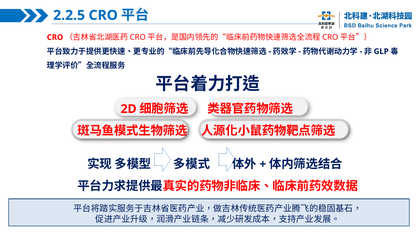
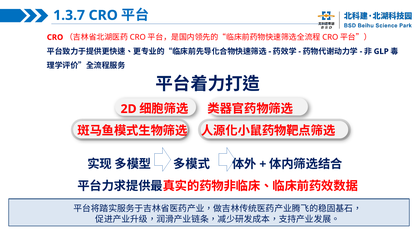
2.2.5: 2.2.5 -> 1.3.7 (69, 15)
